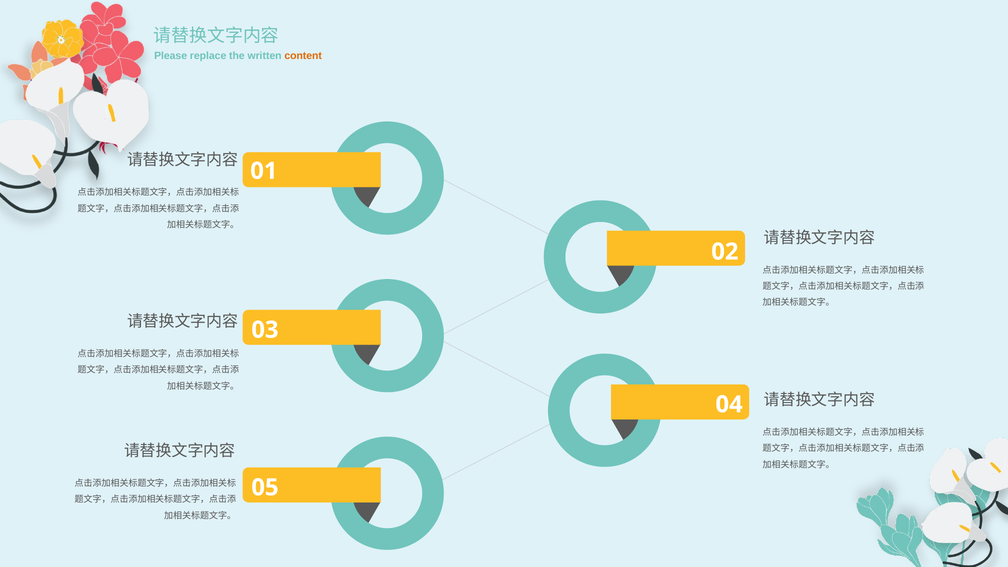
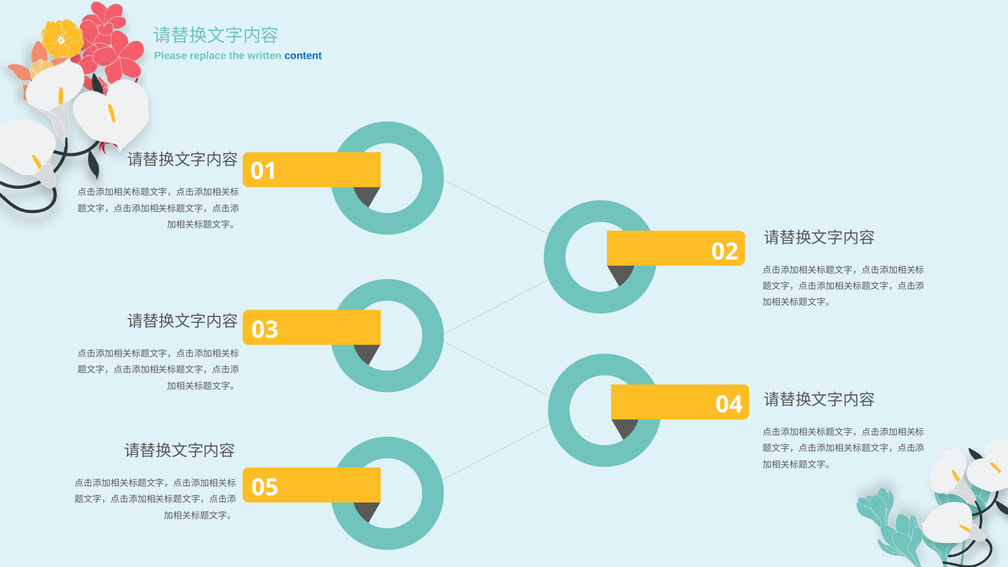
content colour: orange -> blue (303, 56)
